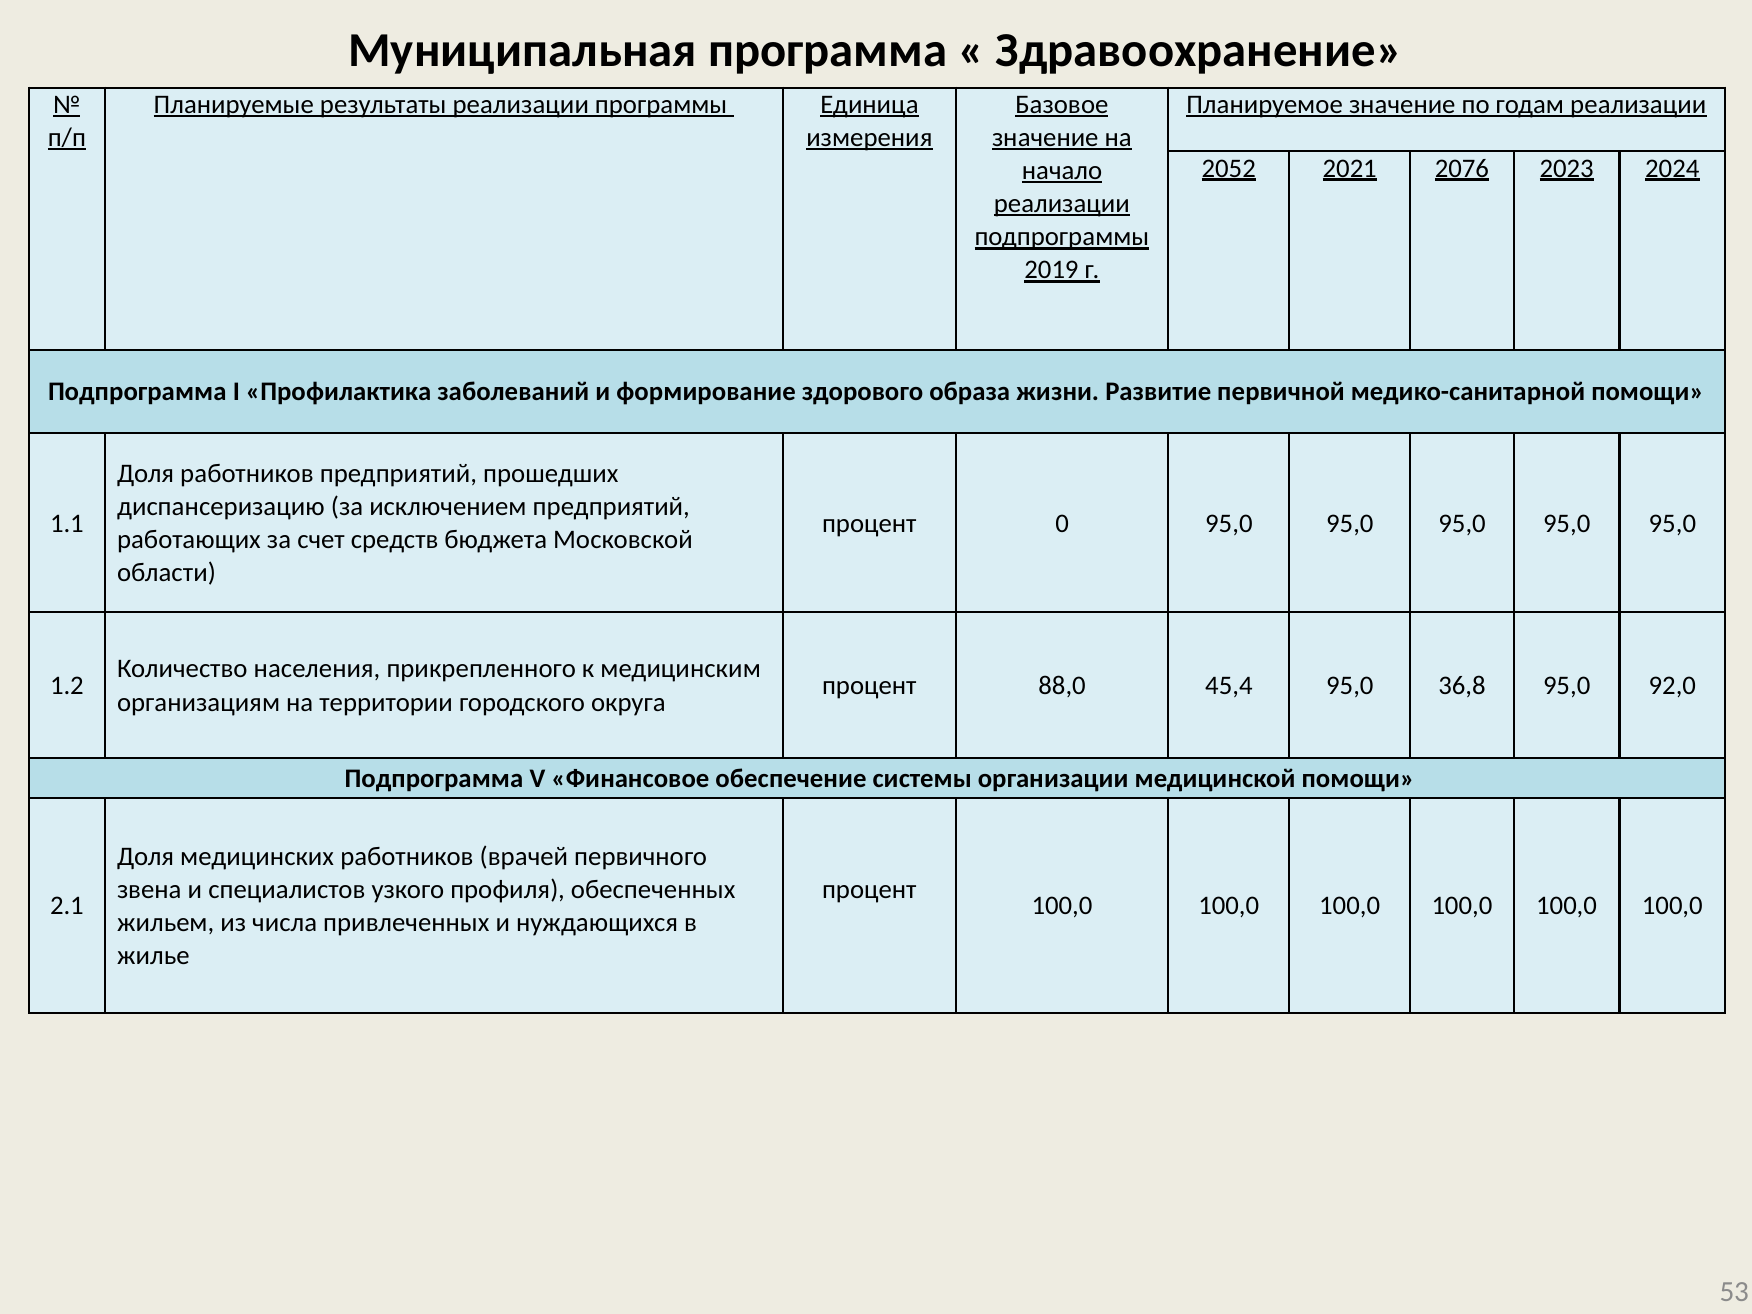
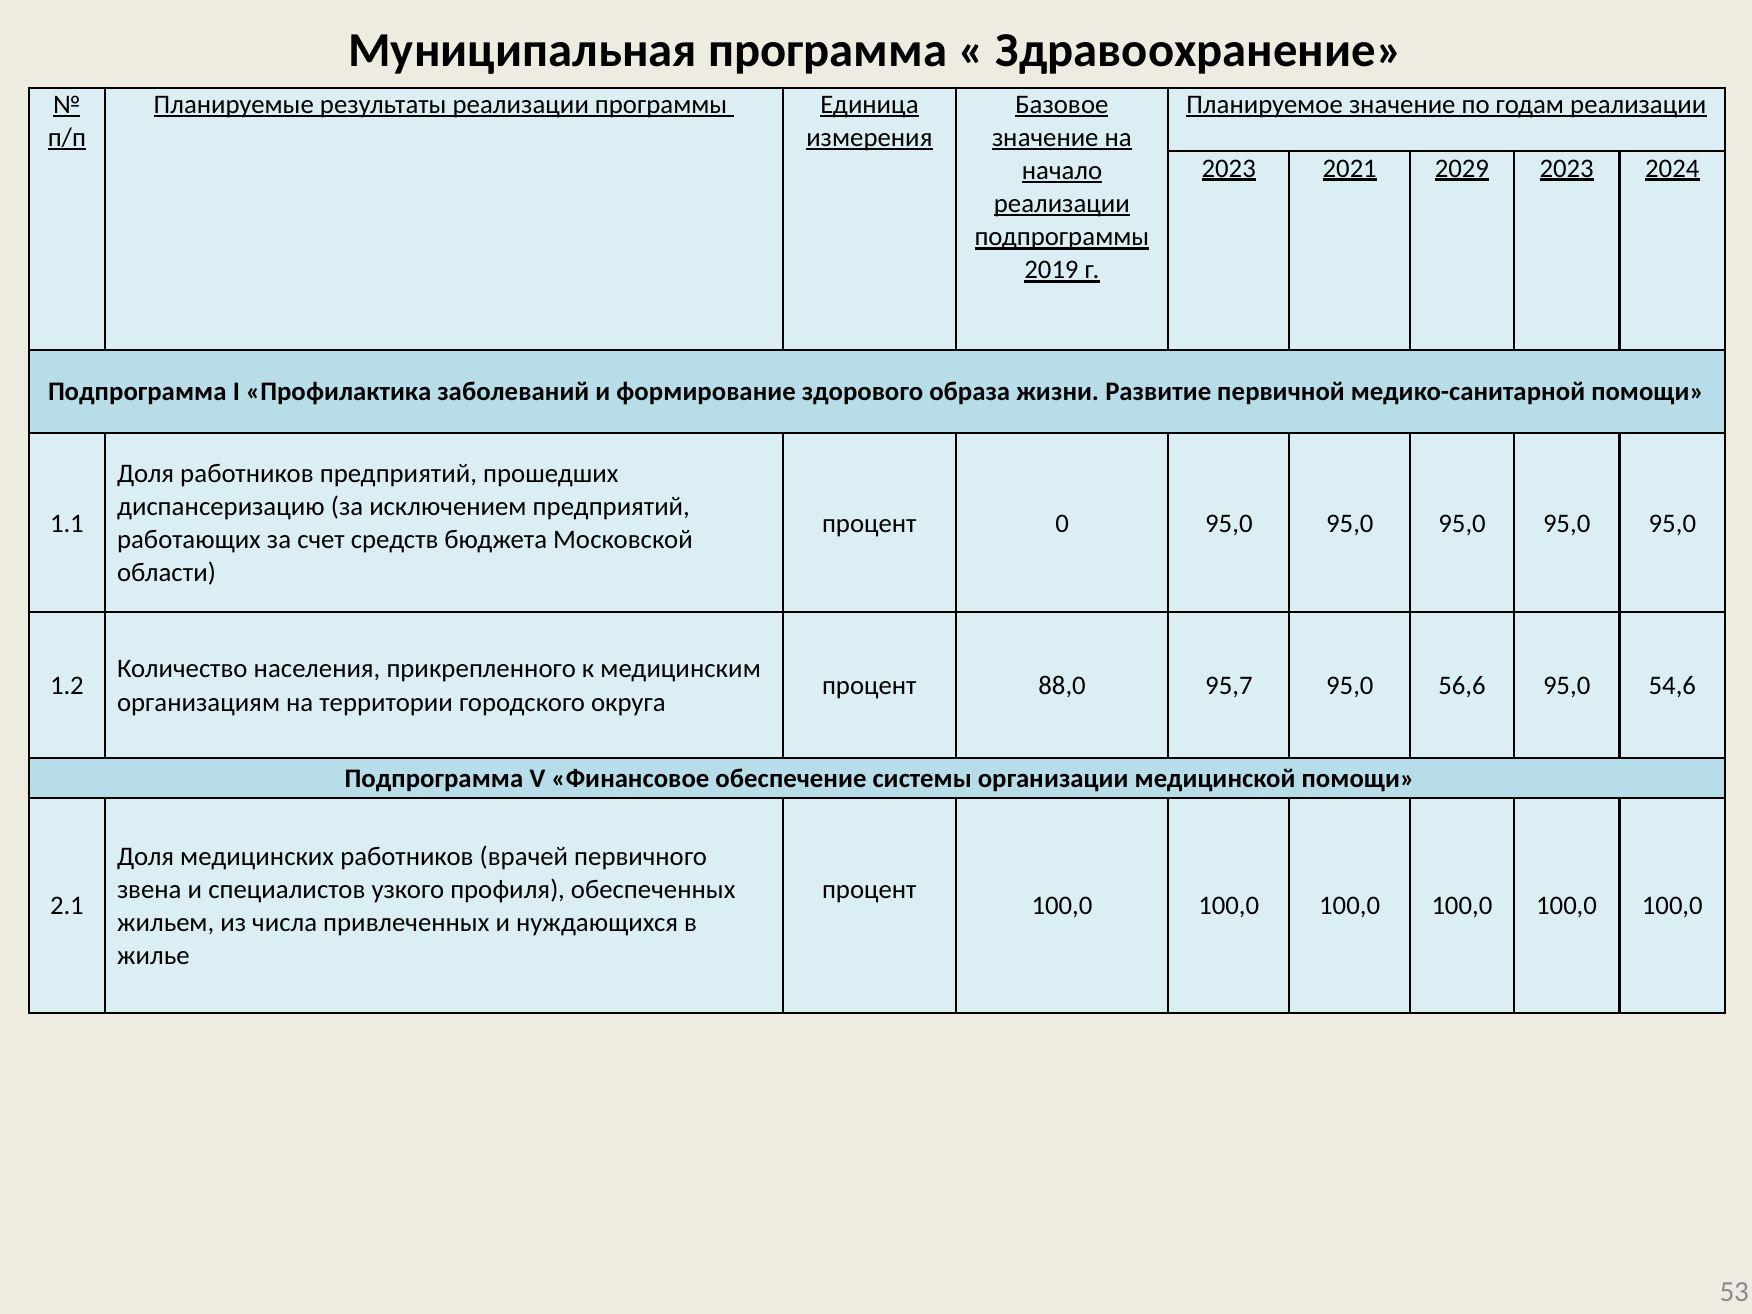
2052: 2052 -> 2023 (1229, 168)
2076: 2076 -> 2029 (1462, 168)
45,4: 45,4 -> 95,7 (1229, 686)
36,8: 36,8 -> 56,6 (1462, 686)
92,0: 92,0 -> 54,6 (1672, 686)
